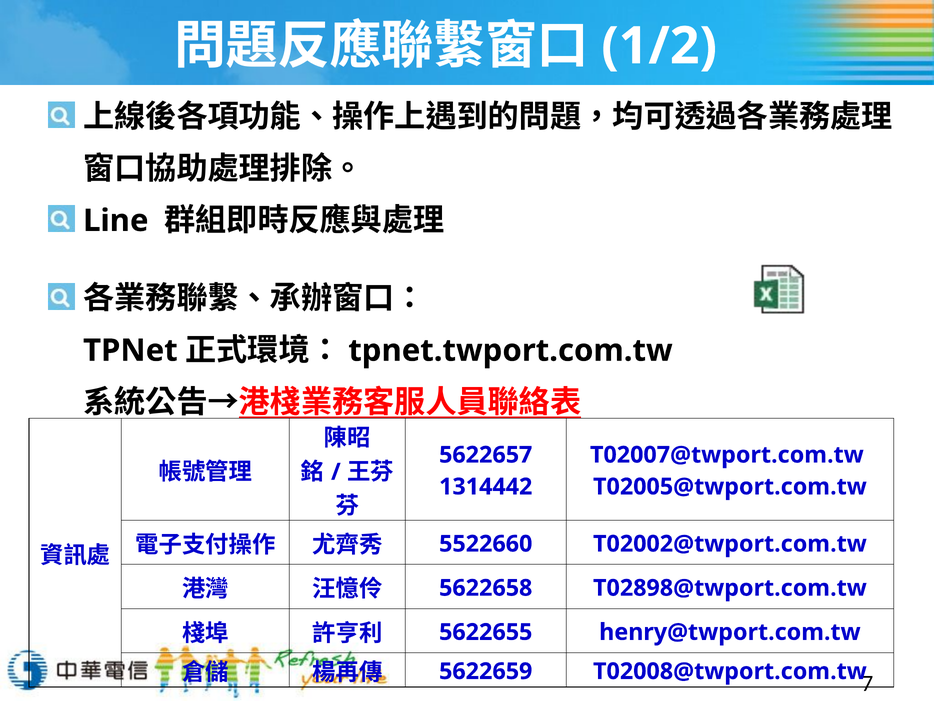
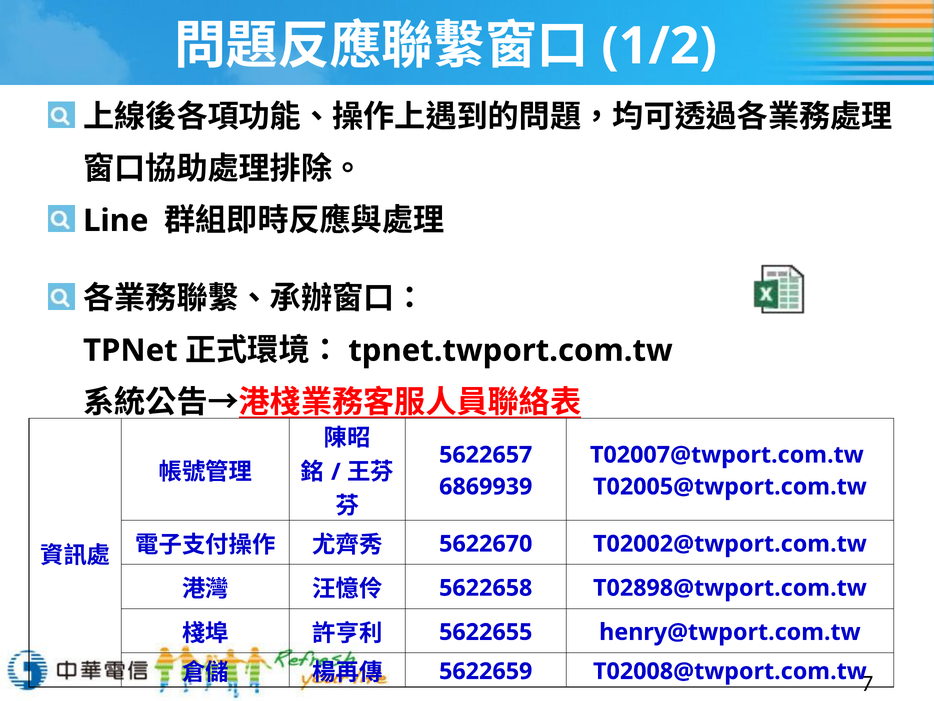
1314442: 1314442 -> 6869939 (486, 486)
5522660: 5522660 -> 5622670 (486, 544)
